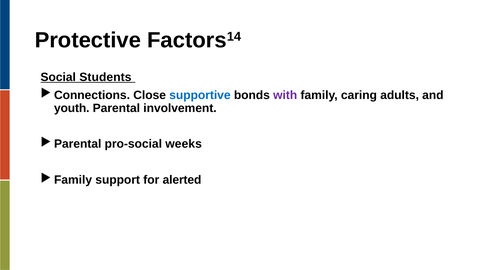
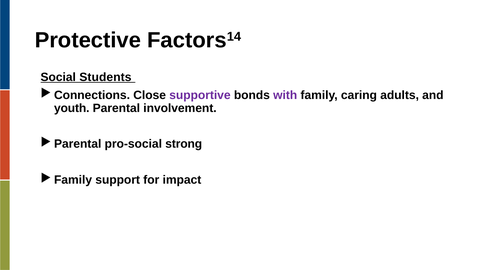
supportive colour: blue -> purple (200, 95)
weeks: weeks -> strong (184, 144)
alerted: alerted -> impact (182, 180)
